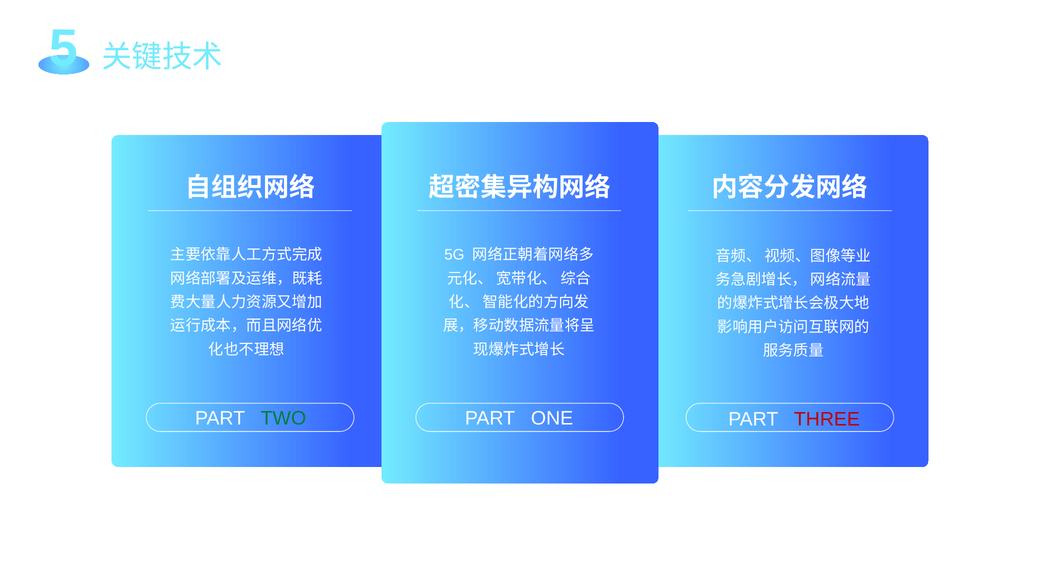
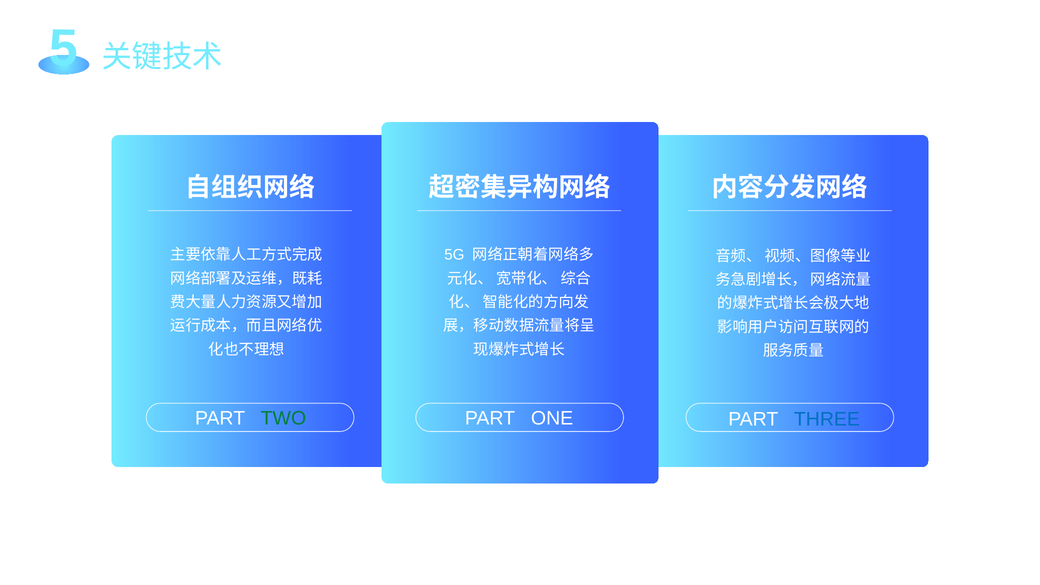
THREE colour: red -> blue (827, 419)
